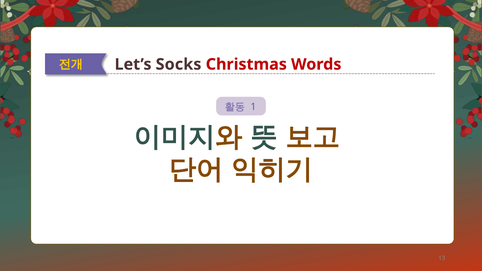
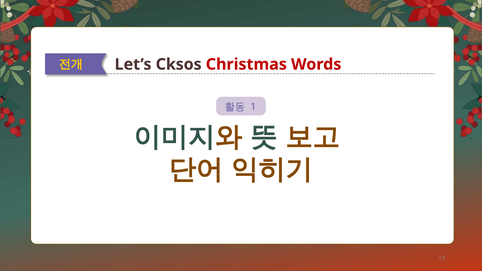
Socks: Socks -> Cksos (179, 64)
